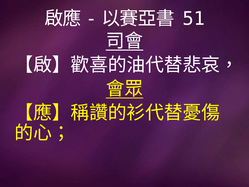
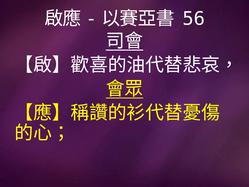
51: 51 -> 56 (194, 19)
